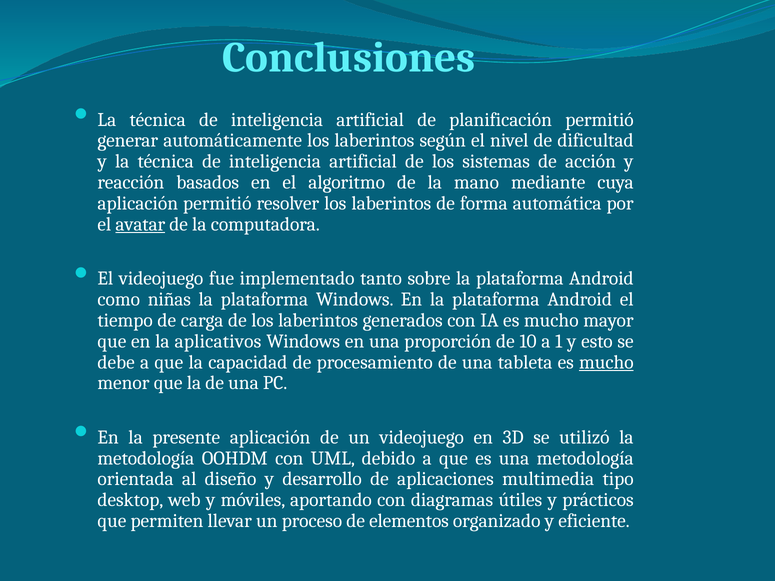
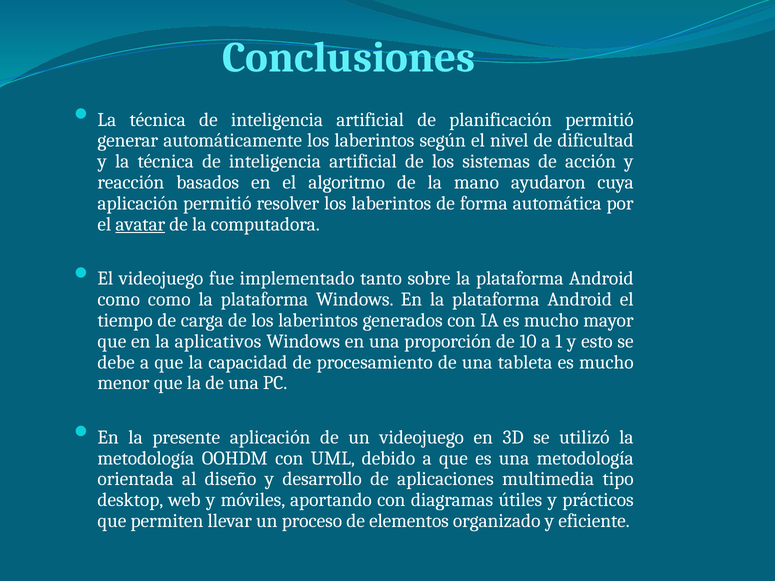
mediante: mediante -> ayudaron (548, 183)
como niñas: niñas -> como (169, 299)
mucho underline: present -> none (606, 362)
